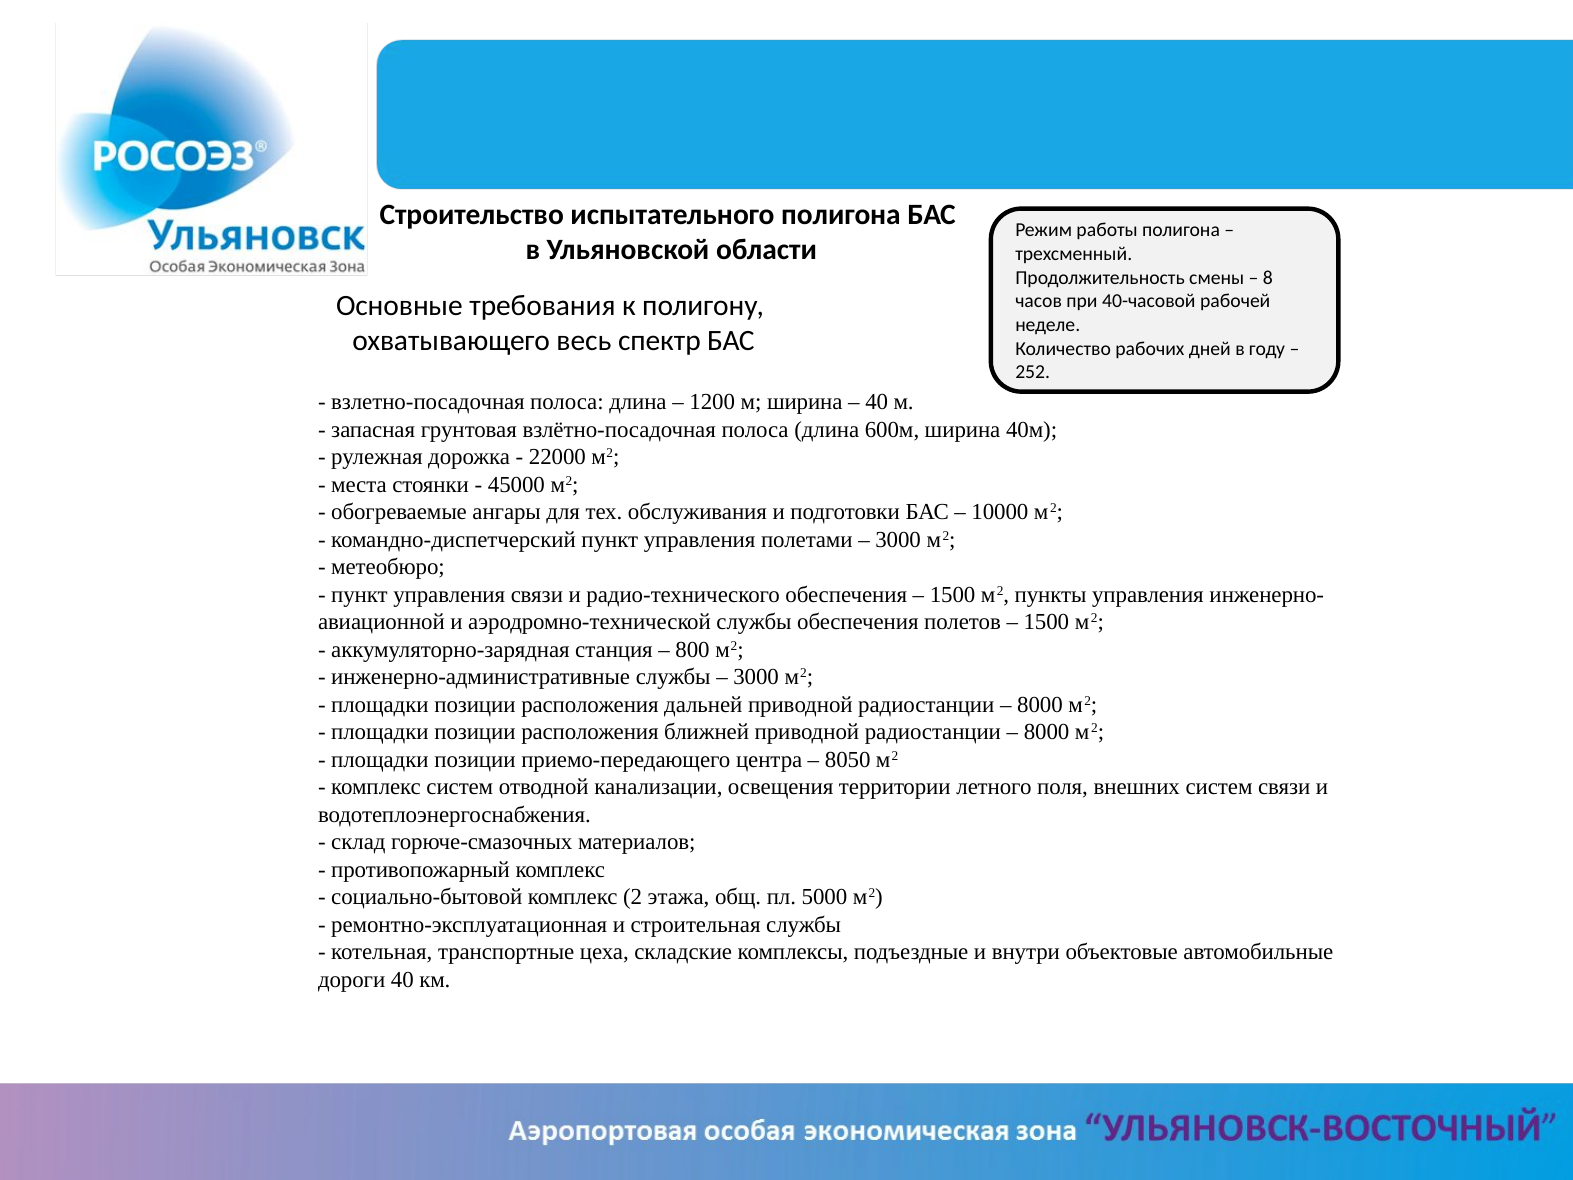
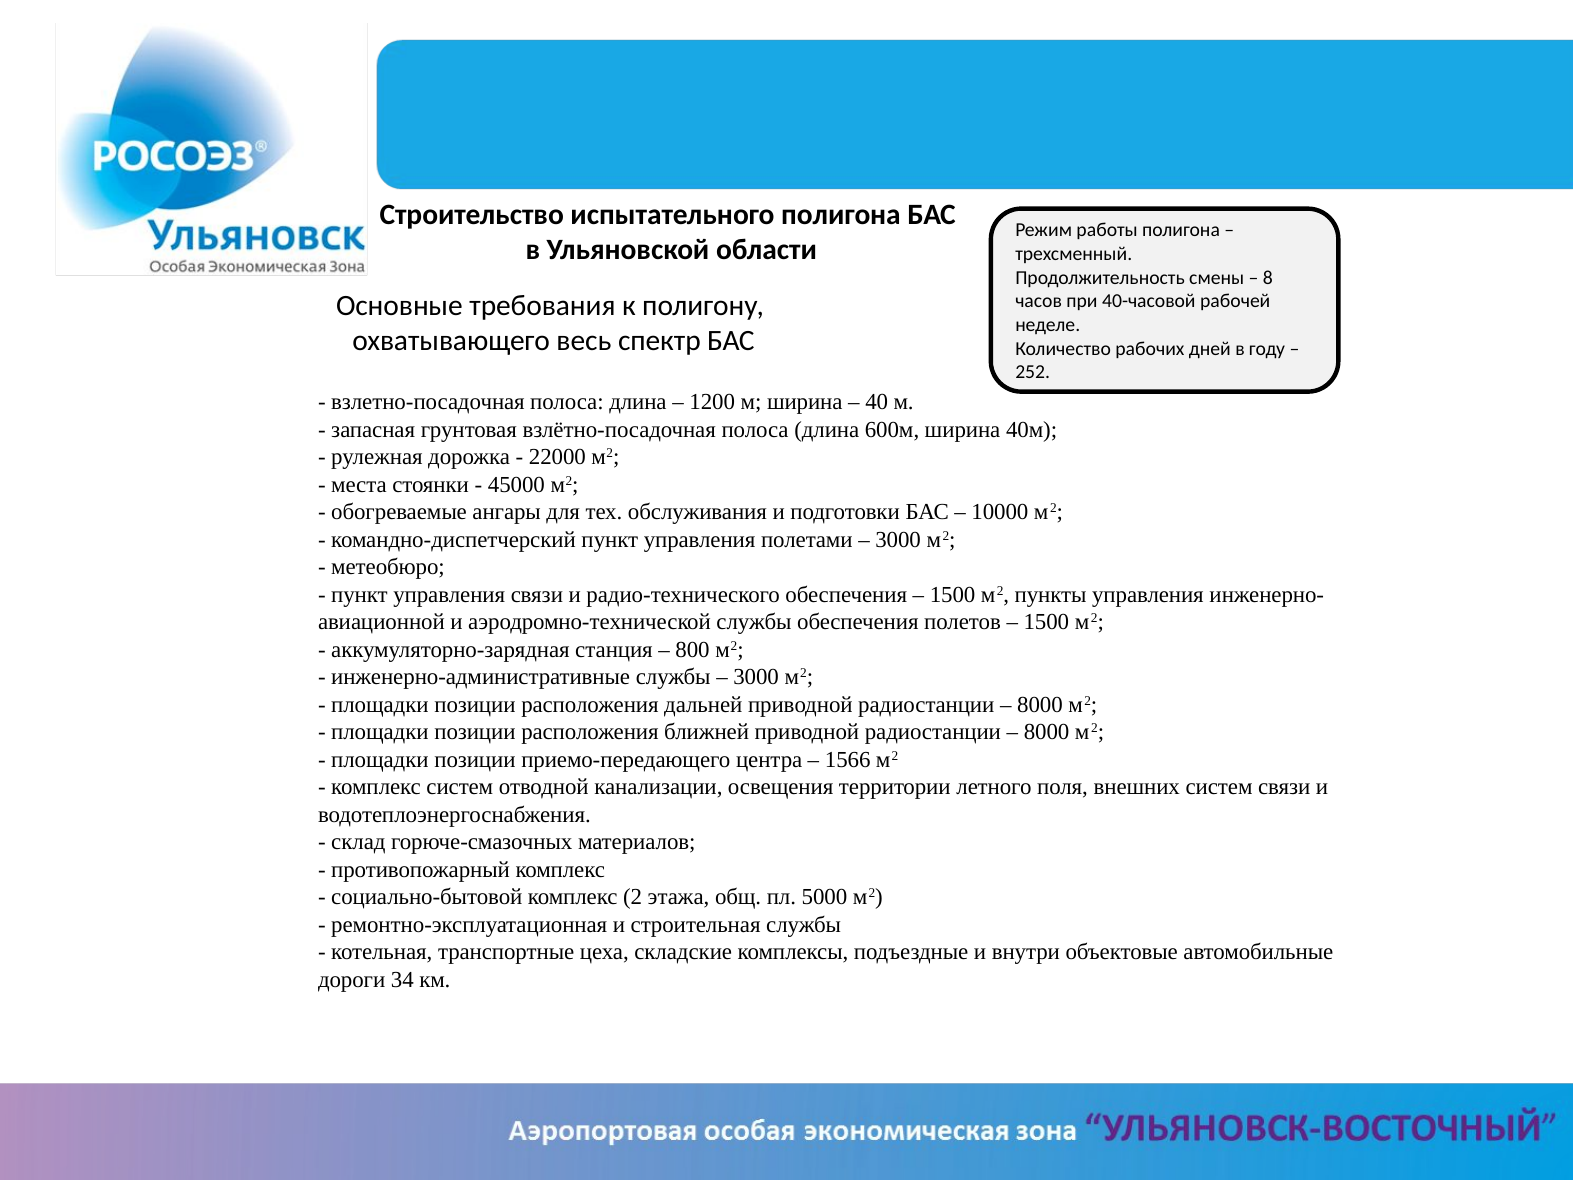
8050: 8050 -> 1566 (848, 760)
дороги 40: 40 -> 34 (402, 980)
